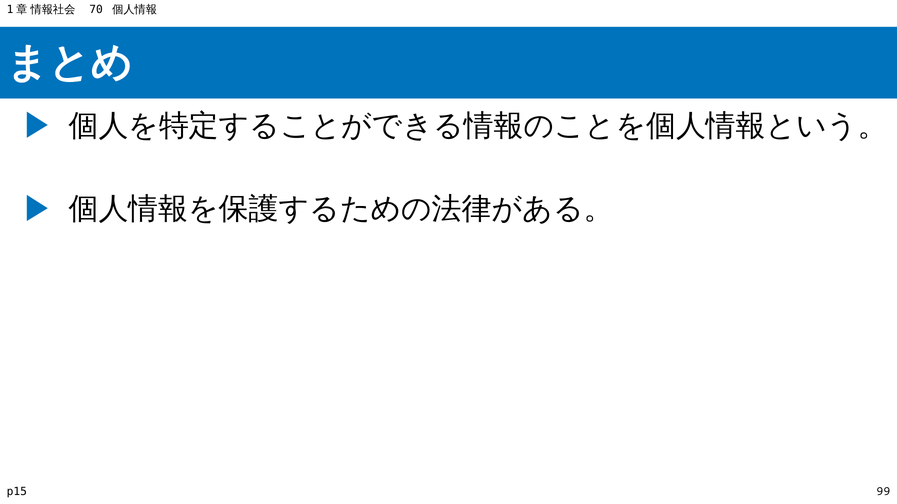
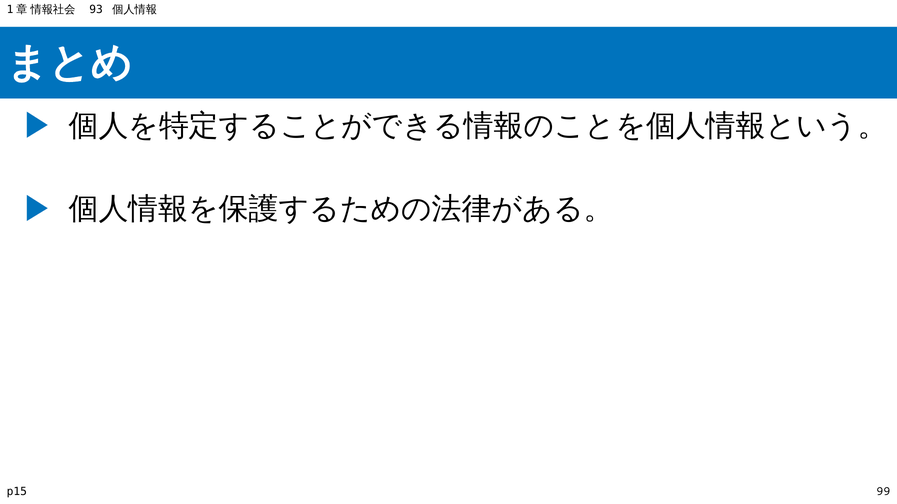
70: 70 -> 93 (96, 9)
